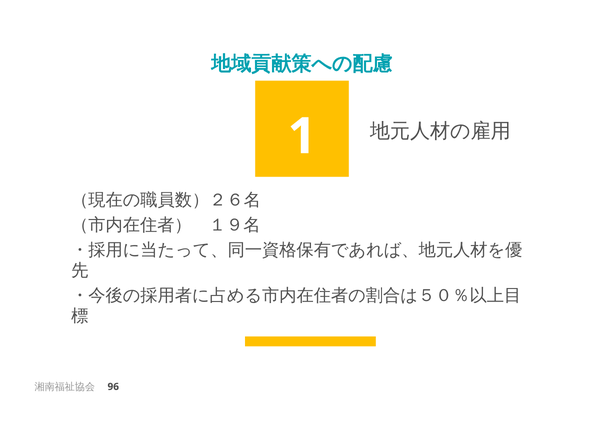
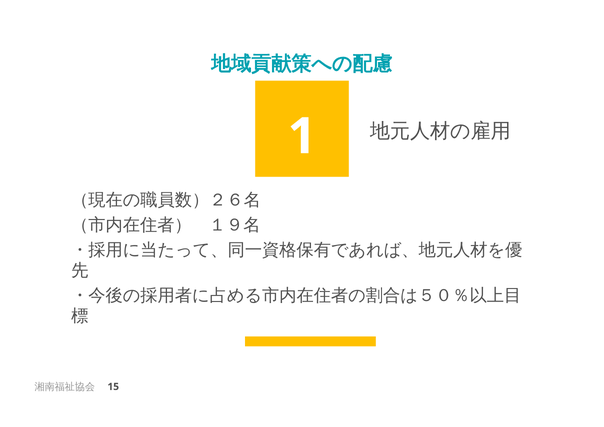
96: 96 -> 15 (113, 387)
